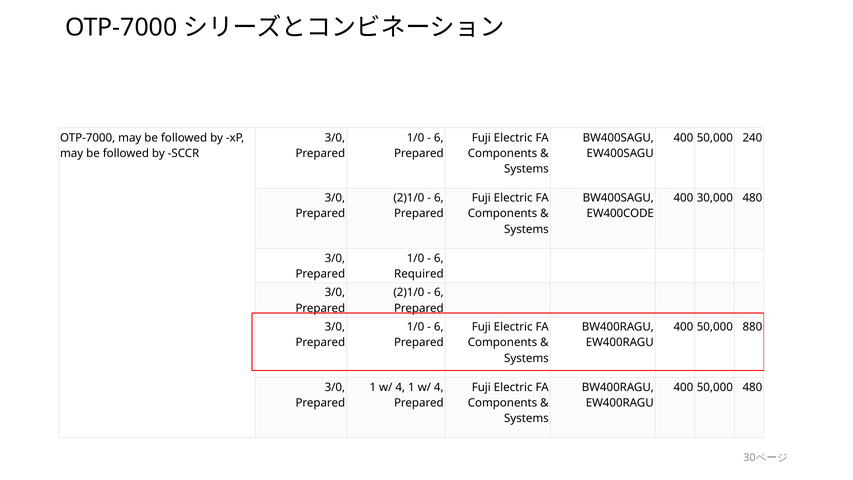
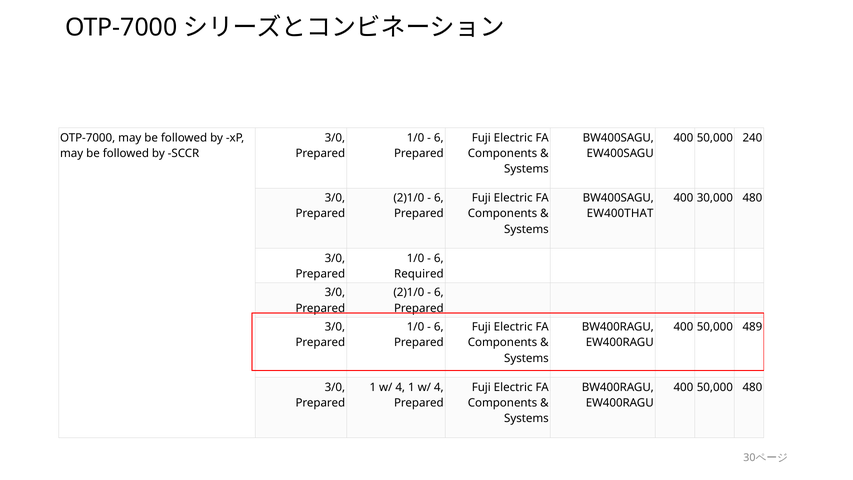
EW400CODE: EW400CODE -> EW400THAT (620, 214)
880: 880 -> 489 (752, 327)
